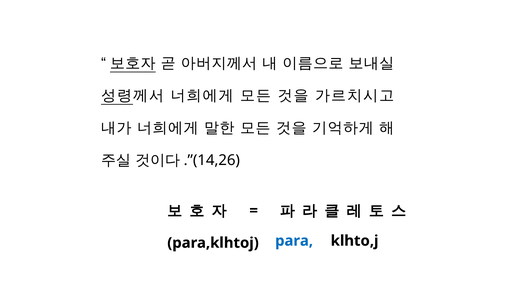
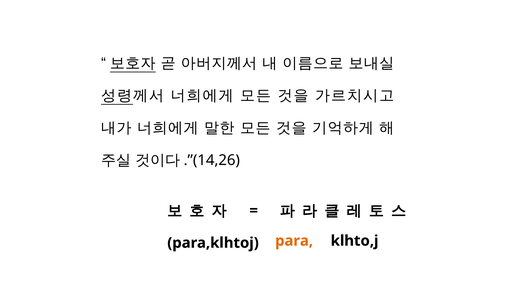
para colour: blue -> orange (294, 241)
